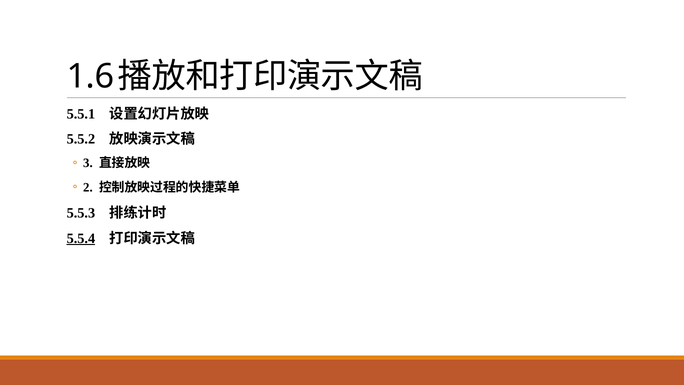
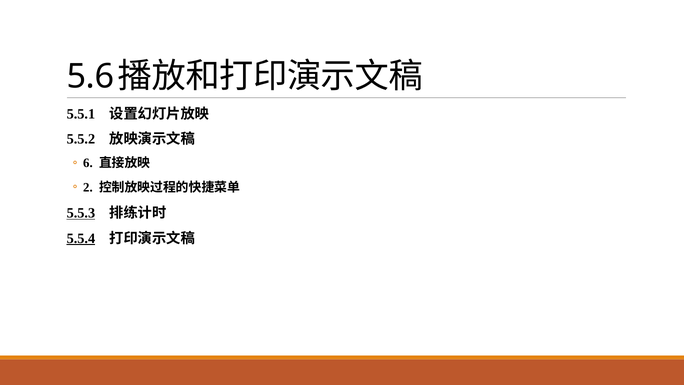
1.6: 1.6 -> 5.6 (91, 77)
3: 3 -> 6 (88, 163)
5.5.3 underline: none -> present (81, 213)
